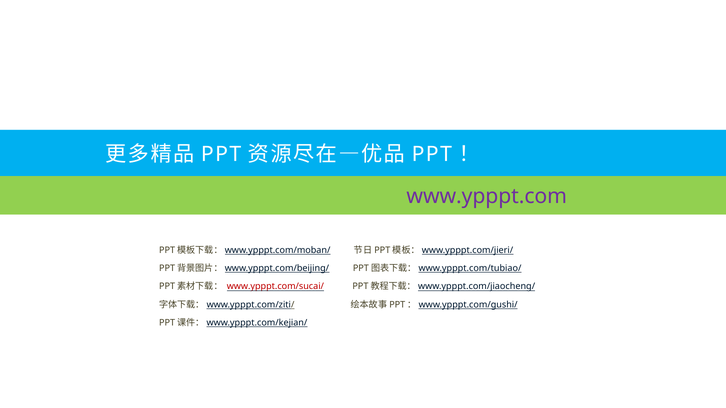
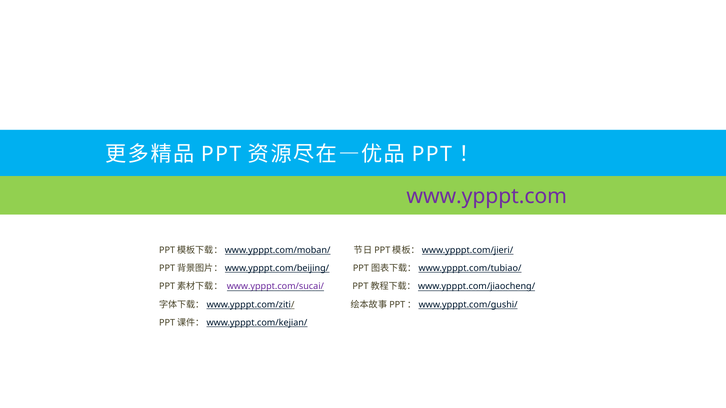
www.ypppt.com/sucai/ colour: red -> purple (275, 287)
